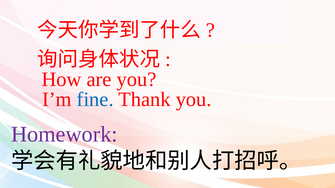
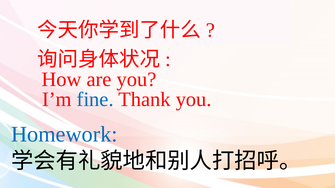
Homework colour: purple -> blue (64, 135)
